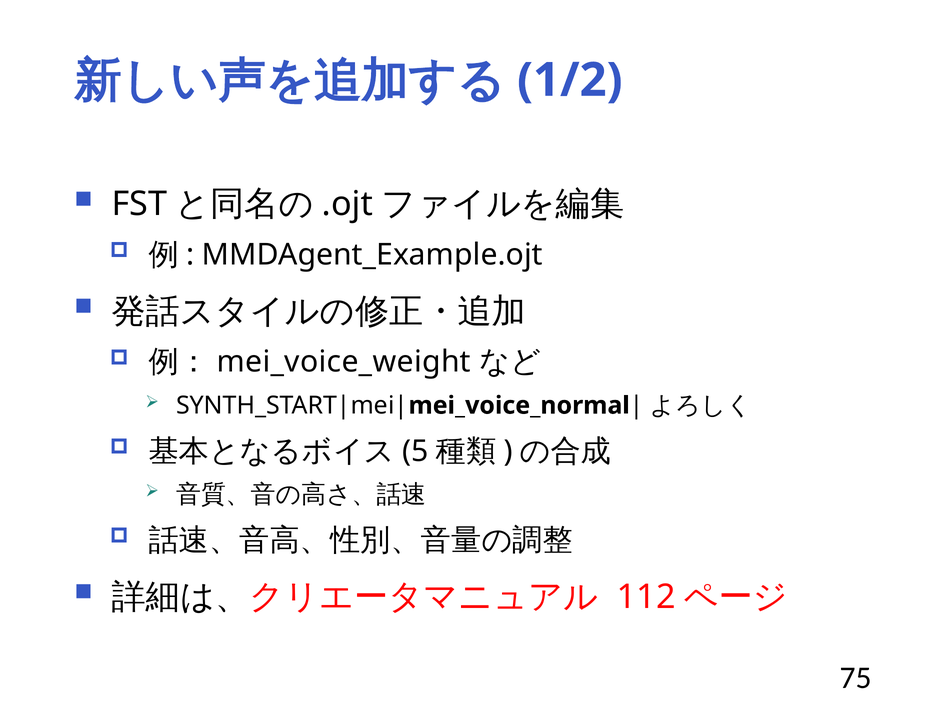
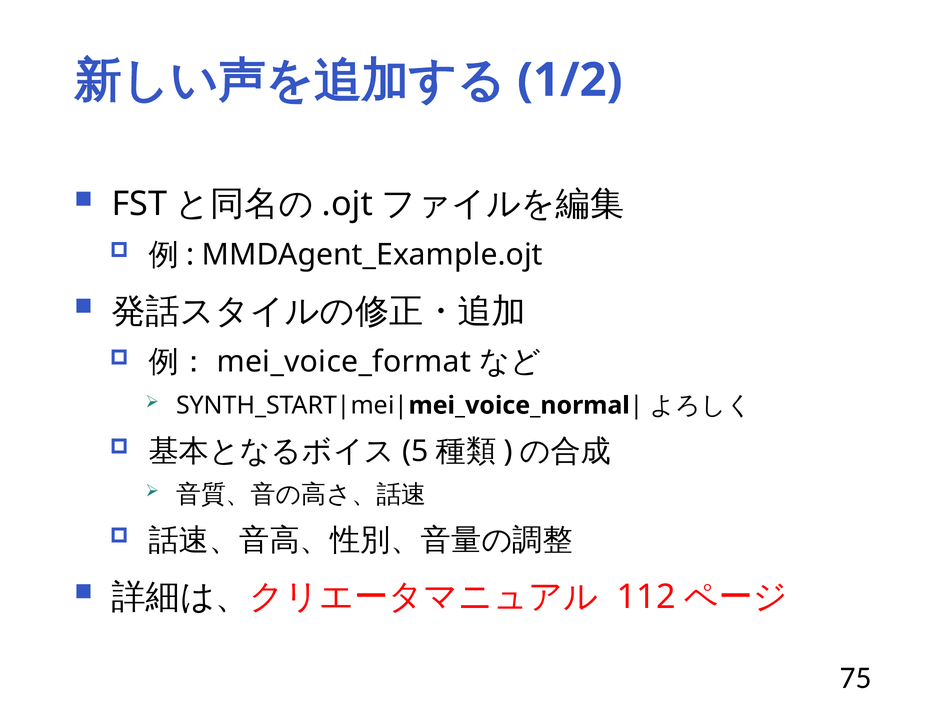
mei_voice_weight: mei_voice_weight -> mei_voice_format (344, 362)
